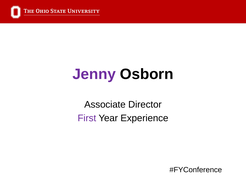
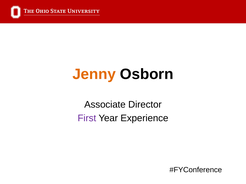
Jenny colour: purple -> orange (94, 74)
